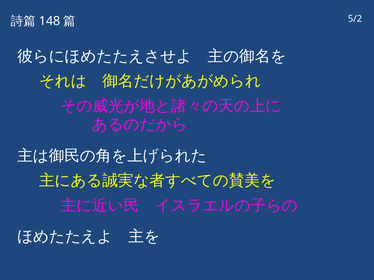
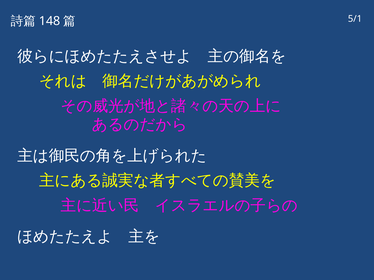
5/2: 5/2 -> 5/1 (355, 19)
